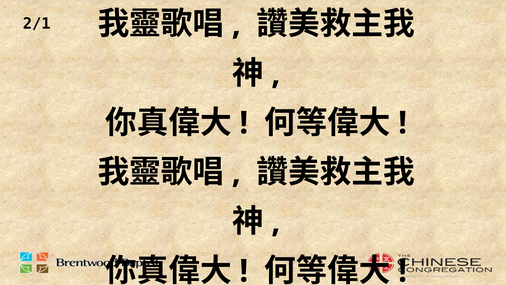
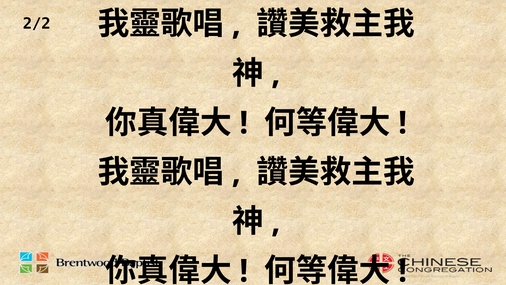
2/1: 2/1 -> 2/2 (37, 24)
